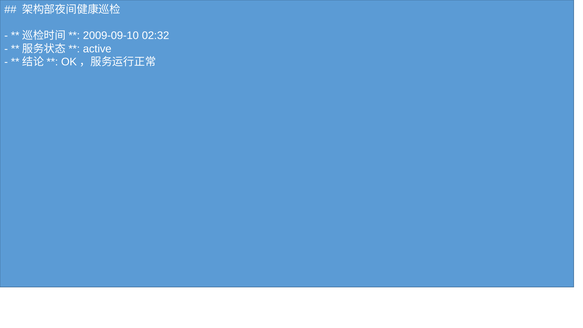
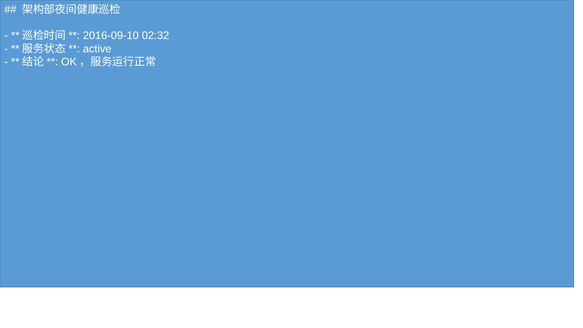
2009-09-10: 2009-09-10 -> 2016-09-10 (111, 36)
